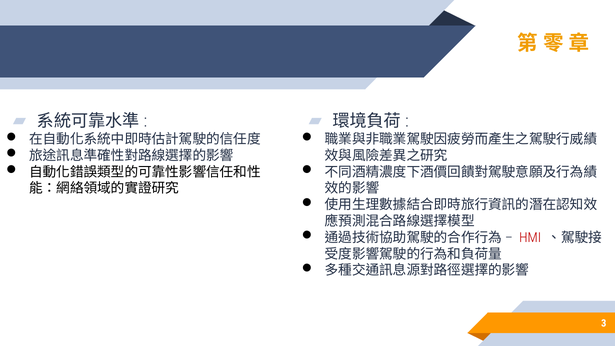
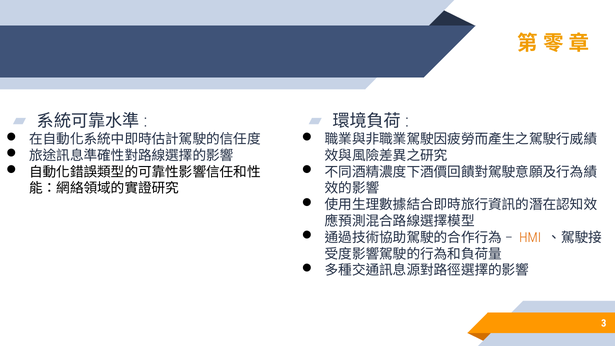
HMI colour: red -> orange (530, 238)
